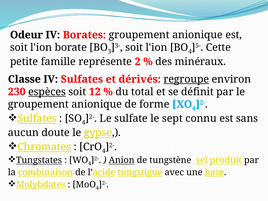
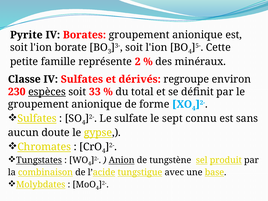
Odeur: Odeur -> Pyrite (26, 35)
regroupe underline: present -> none (186, 79)
12: 12 -> 33 (95, 92)
